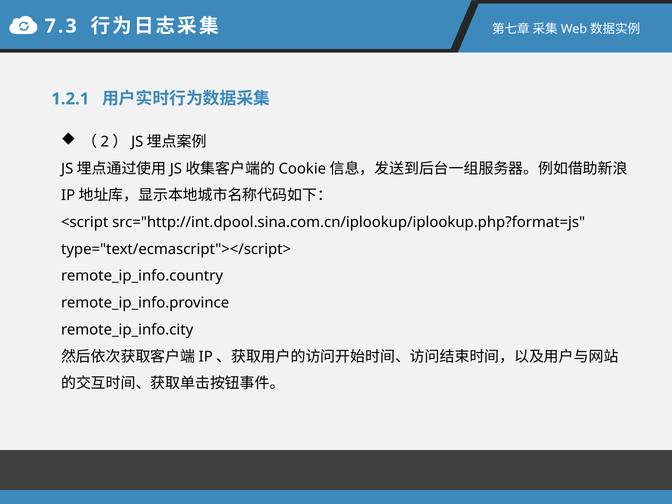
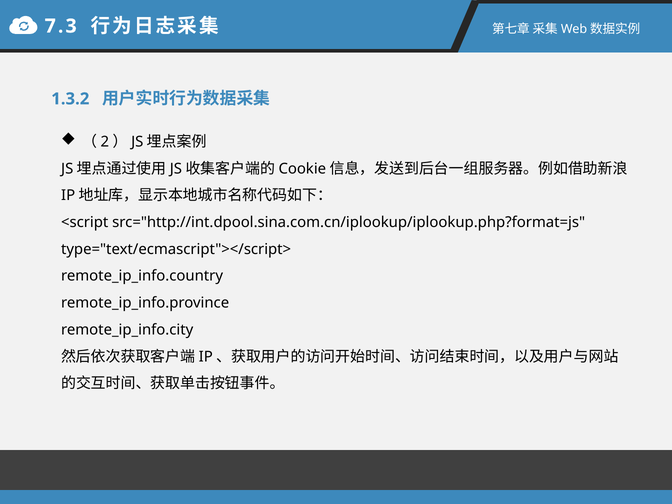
1.2.1: 1.2.1 -> 1.3.2 (70, 99)
